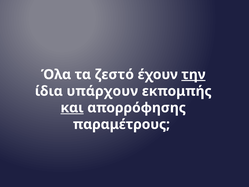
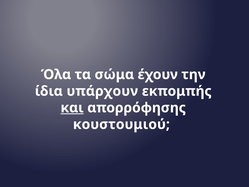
ζεστό: ζεστό -> σώμα (114, 74)
την underline: present -> none (193, 74)
παραμέτρους: παραμέτρους -> κουστουμιού (121, 124)
